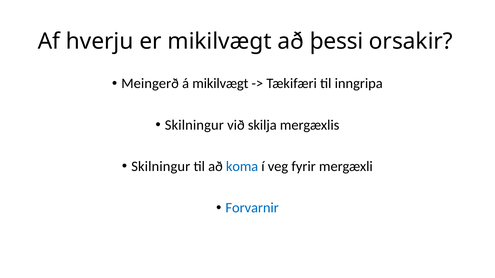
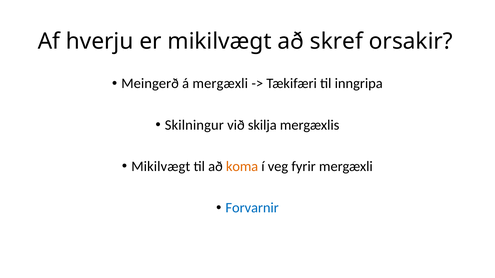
þessi: þessi -> skref (336, 42)
á mikilvægt: mikilvægt -> mergæxli (220, 84)
Skilningur: Skilningur -> Mikilvægt (161, 167)
koma colour: blue -> orange (242, 167)
